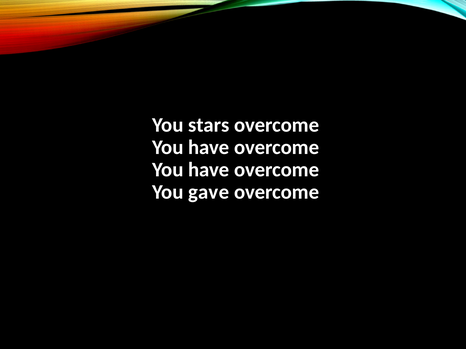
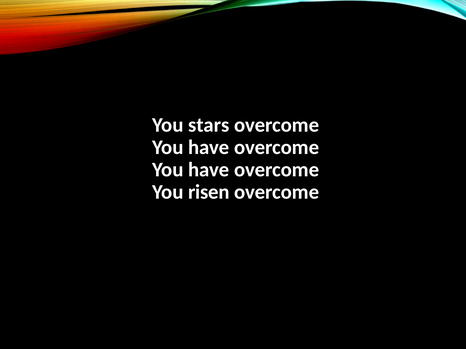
gave: gave -> risen (209, 192)
